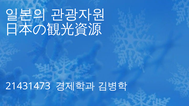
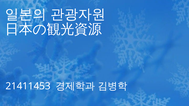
21431473: 21431473 -> 21411453 (28, 86)
